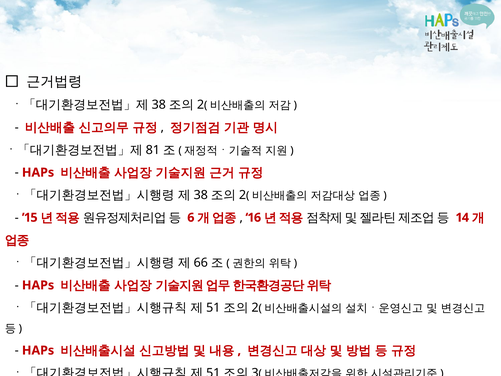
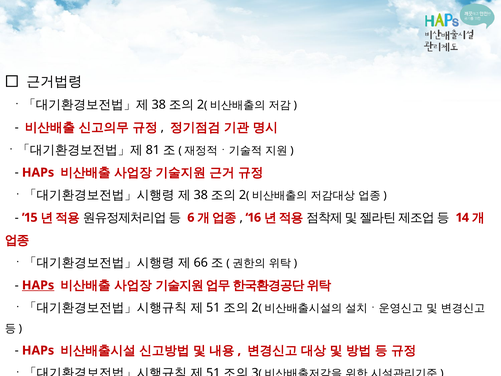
HAPs underline: none -> present (38, 285)
